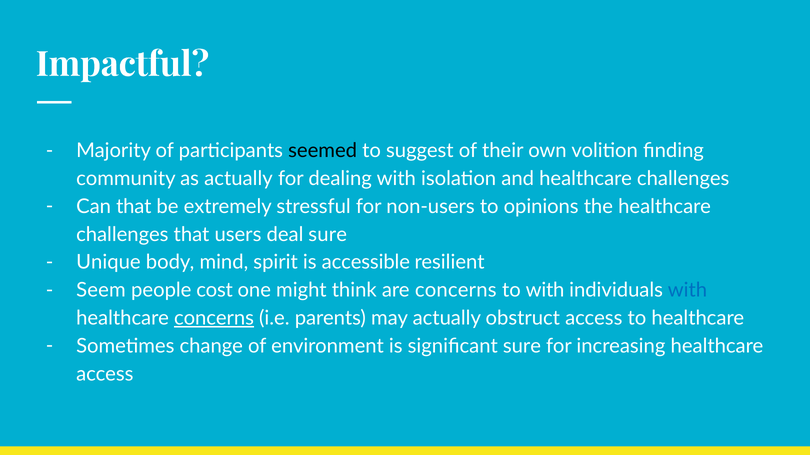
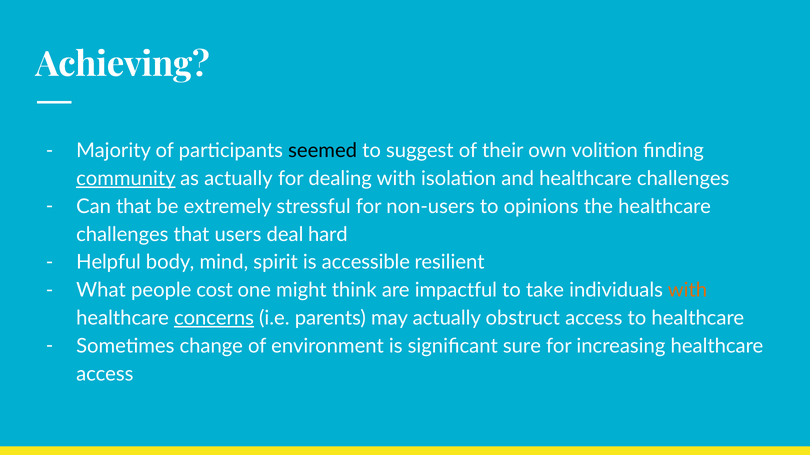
Impactful: Impactful -> Achieving (123, 64)
community underline: none -> present (126, 179)
deal sure: sure -> hard (328, 235)
Unique: Unique -> Helpful (109, 263)
Seem: Seem -> What (101, 291)
are concerns: concerns -> impactful (456, 291)
to with: with -> take (545, 291)
with colour: blue -> orange (687, 291)
